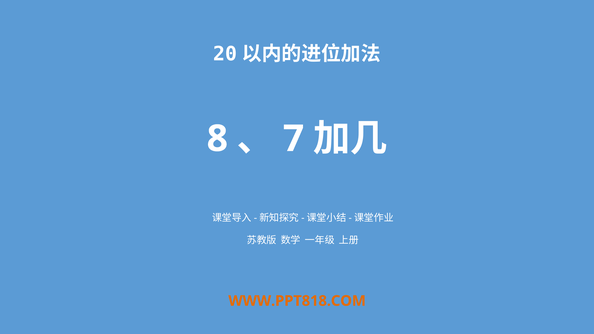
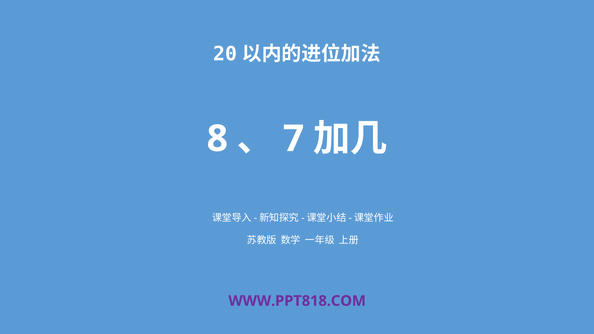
WWW.PPT818.COM colour: orange -> purple (297, 301)
